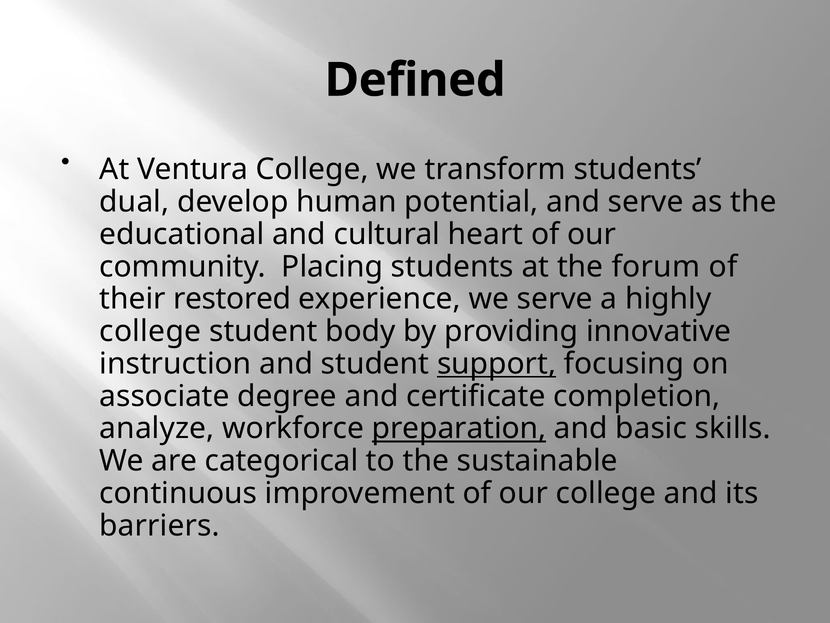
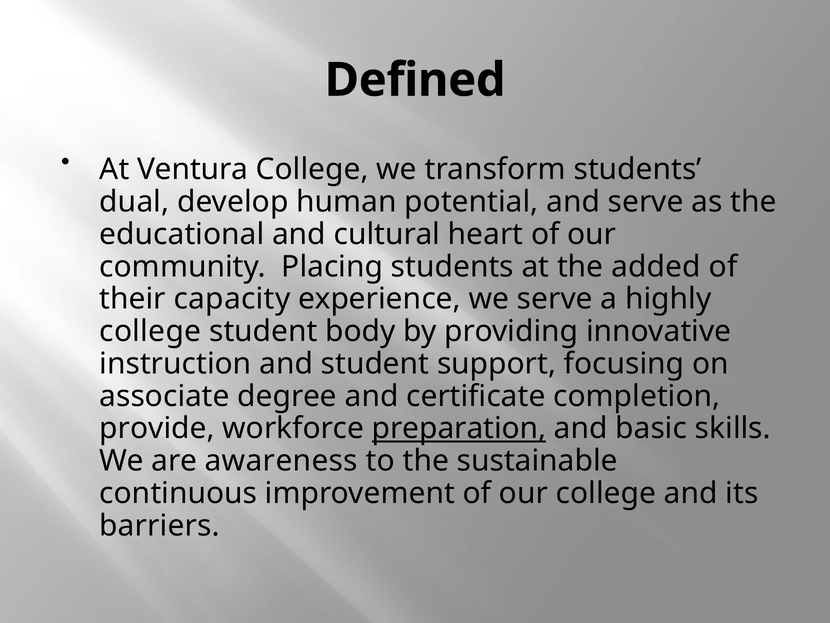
forum: forum -> added (656, 266)
restored: restored -> capacity (232, 299)
support underline: present -> none (497, 364)
analyze: analyze -> provide (157, 428)
categorical: categorical -> awareness (281, 461)
